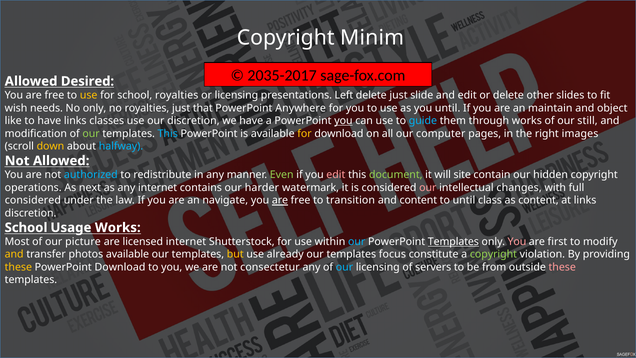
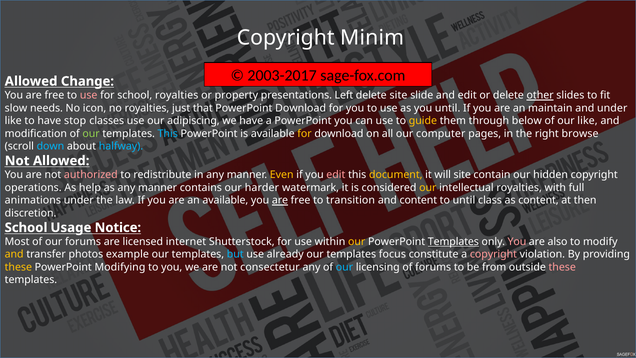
2035-2017: 2035-2017 -> 2003-2017 (282, 75)
Desired: Desired -> Change (87, 81)
use colour: yellow -> pink (89, 95)
or licensing: licensing -> property (236, 95)
delete just: just -> site (398, 95)
other underline: none -> present (540, 95)
wish: wish -> slow (16, 108)
No only: only -> icon (95, 108)
PowerPoint Anywhere: Anywhere -> Download (301, 108)
and object: object -> under (612, 108)
have links: links -> stop (75, 121)
our discretion: discretion -> adipiscing (193, 121)
you underline: present -> none (343, 121)
guide colour: light blue -> yellow (423, 121)
through works: works -> below (527, 121)
our still: still -> like (588, 121)
images: images -> browse (580, 133)
down colour: yellow -> light blue (50, 146)
authorized colour: light blue -> pink (91, 175)
Even colour: light green -> yellow (282, 175)
document colour: light green -> yellow (396, 175)
next: next -> help (90, 188)
as any internet: internet -> manner (158, 188)
our colour: pink -> yellow (428, 188)
intellectual changes: changes -> royalties (519, 188)
considered: considered -> animations (33, 200)
an navigate: navigate -> available (225, 200)
at links: links -> then (585, 200)
Usage Works: Works -> Notice (118, 227)
our picture: picture -> forums (83, 242)
our colour: light blue -> yellow (357, 242)
first: first -> also (558, 242)
photos available: available -> example (127, 254)
but colour: yellow -> light blue (235, 254)
copyright colour: light green -> pink (493, 254)
PowerPoint Download: Download -> Modifying (120, 267)
of servers: servers -> forums (433, 267)
